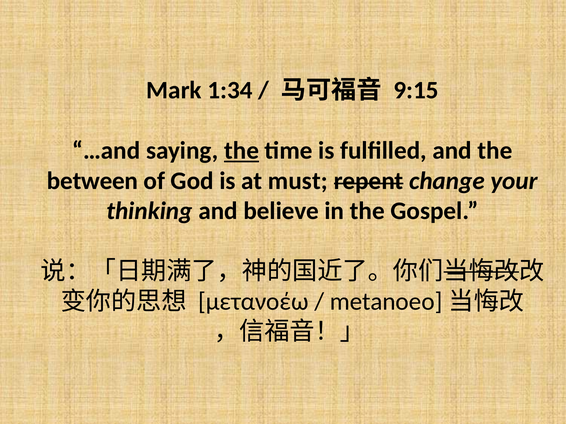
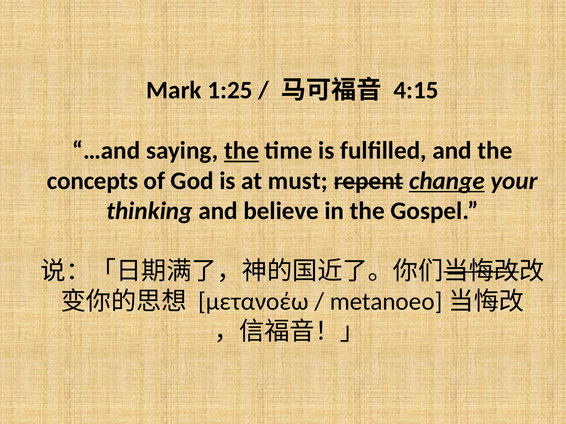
1:34: 1:34 -> 1:25 (230, 90)
9:15: 9:15 -> 4:15 (416, 90)
between: between -> concepts (93, 181)
change underline: none -> present (447, 181)
